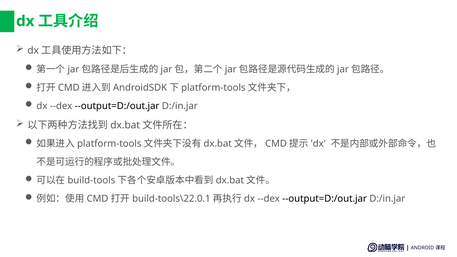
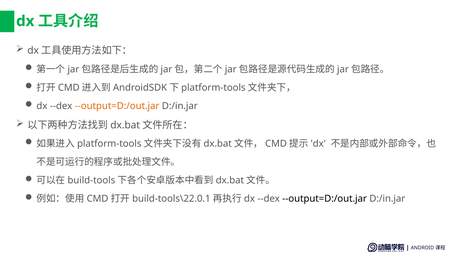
--output=D:/out.jar colour: black -> orange (117, 106)
